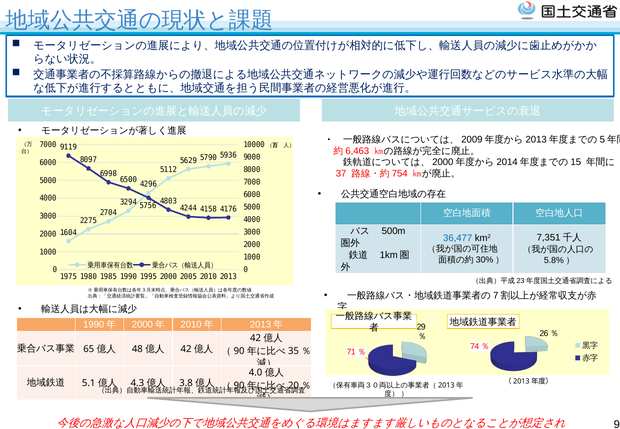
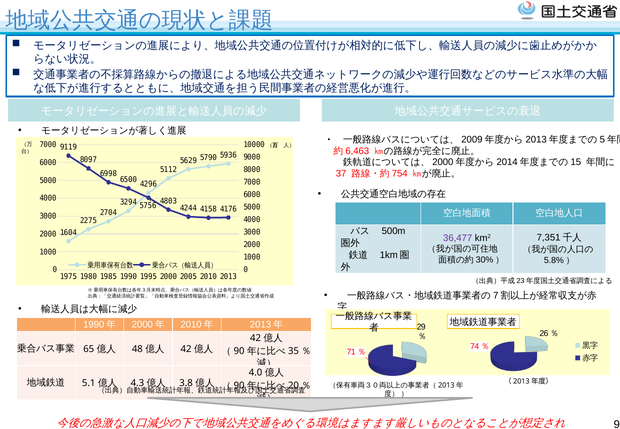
36,477 colour: blue -> purple (458, 238)
